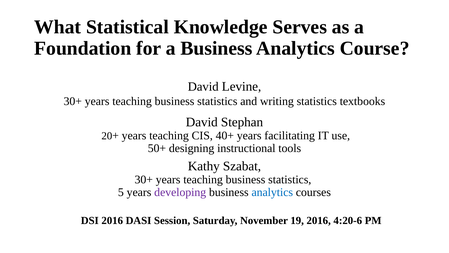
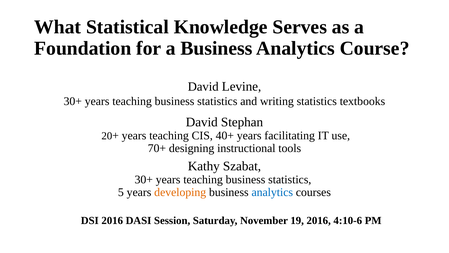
50+: 50+ -> 70+ (157, 148)
developing colour: purple -> orange (180, 192)
4:20-6: 4:20-6 -> 4:10-6 (348, 220)
